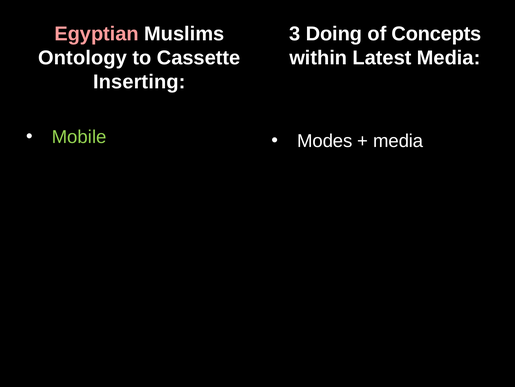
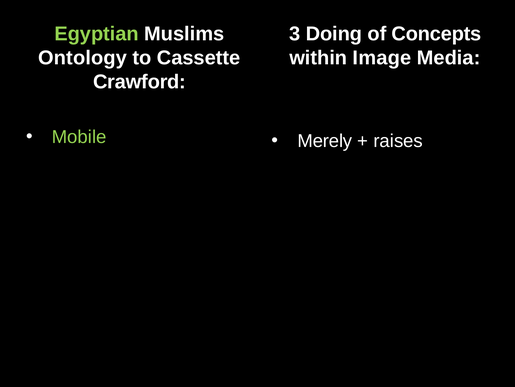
Egyptian colour: pink -> light green (97, 34)
Latest: Latest -> Image (382, 58)
Inserting: Inserting -> Crawford (140, 82)
Modes: Modes -> Merely (325, 141)
media: media -> raises (398, 141)
